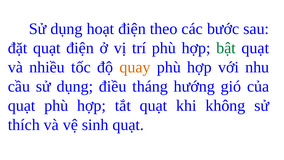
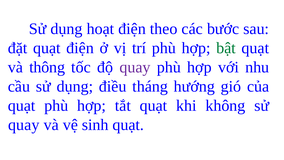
nhiều: nhiều -> thông (47, 67)
quay colour: orange -> purple (135, 67)
thích: thích -> quay (24, 125)
